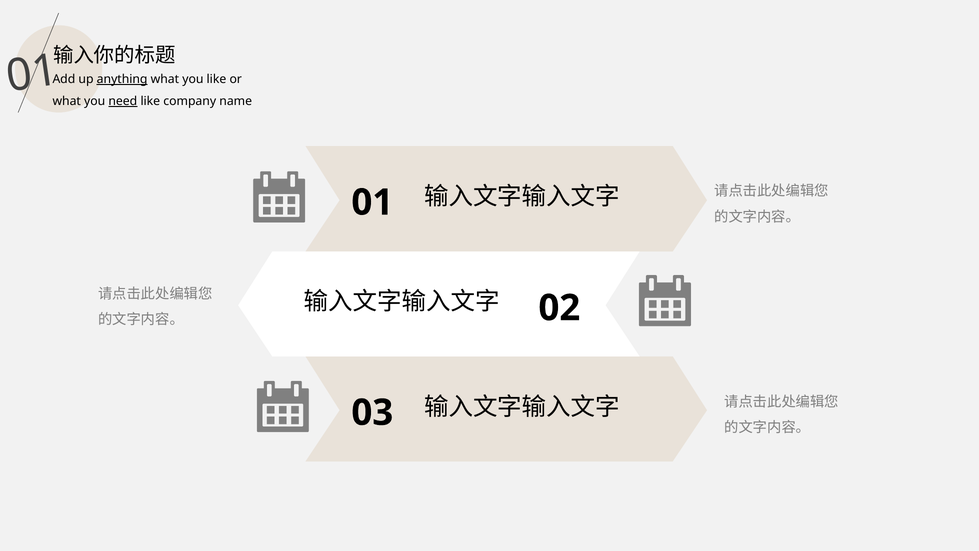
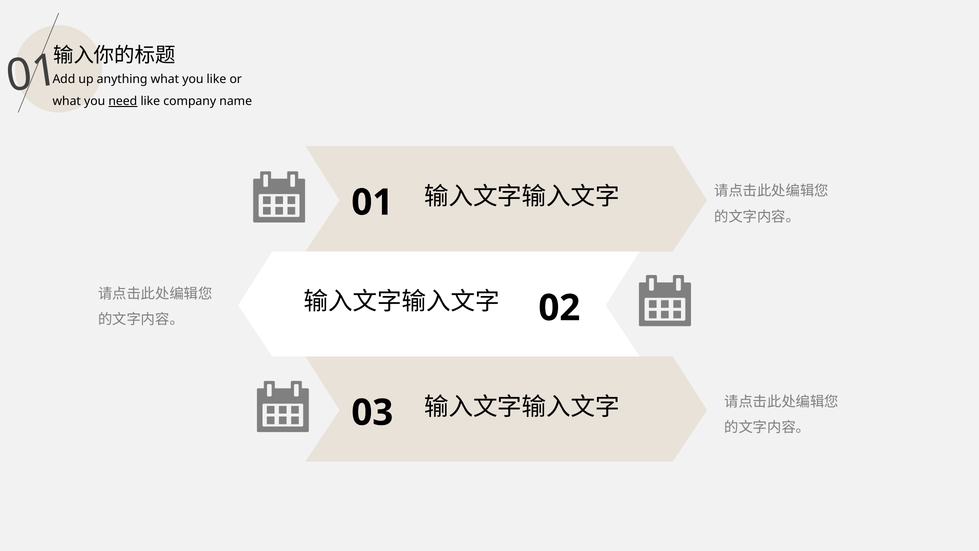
anything underline: present -> none (122, 79)
